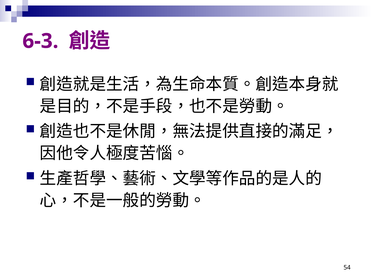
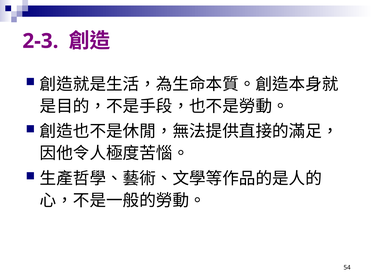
6-3: 6-3 -> 2-3 (40, 41)
